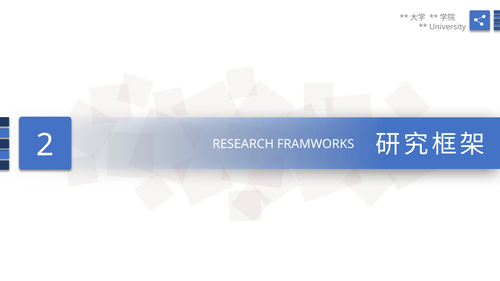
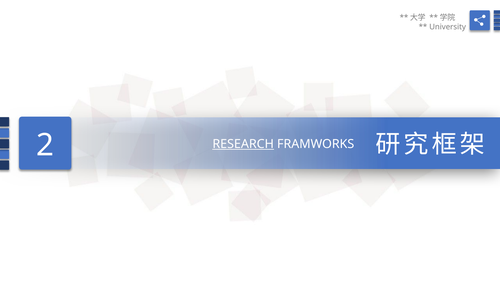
RESEARCH underline: none -> present (243, 144)
